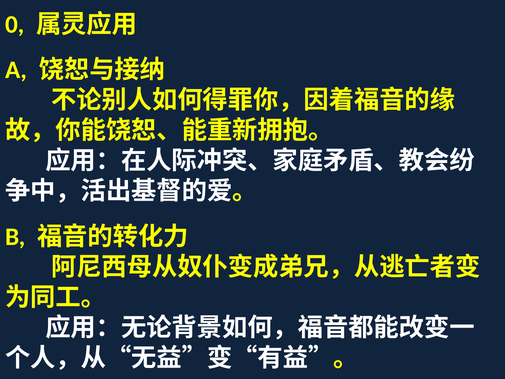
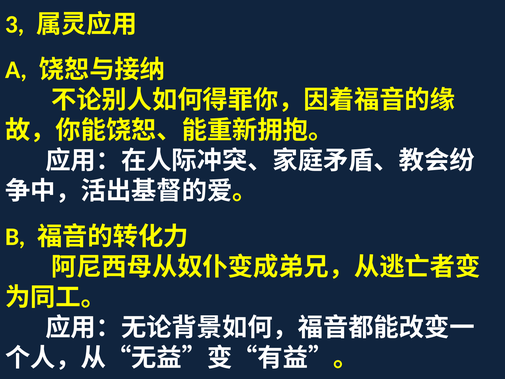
0: 0 -> 3 (15, 24)
